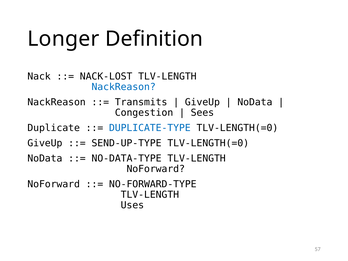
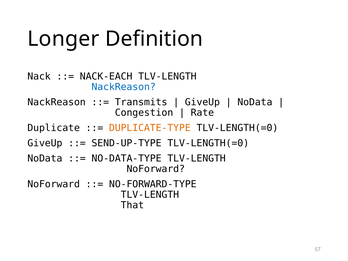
NACK-LOST: NACK-LOST -> NACK-EACH (106, 76)
Sees: Sees -> Rate (202, 113)
DUPLICATE-TYPE colour: blue -> orange (150, 128)
Uses: Uses -> That (132, 205)
